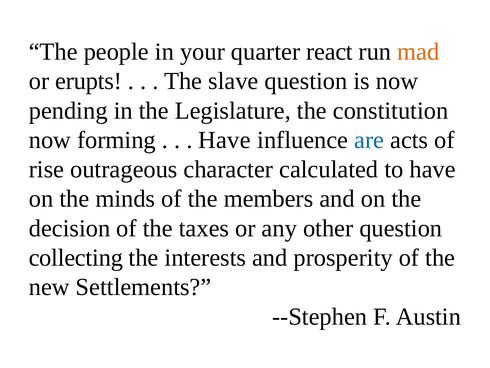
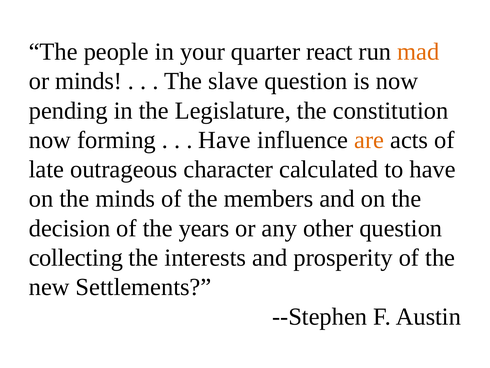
or erupts: erupts -> minds (89, 81)
are colour: blue -> orange (369, 140)
rise: rise -> late (46, 169)
taxes: taxes -> years (204, 228)
